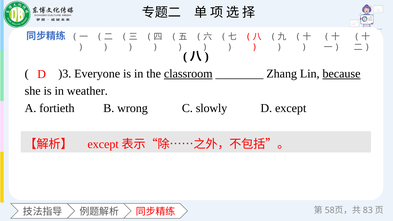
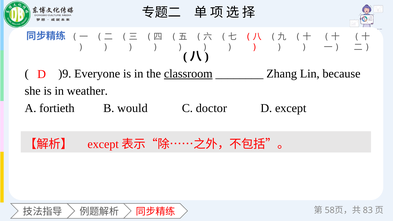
)3: )3 -> )9 (65, 74)
because underline: present -> none (342, 74)
wrong: wrong -> would (132, 108)
slowly: slowly -> doctor (211, 108)
